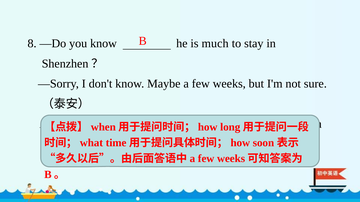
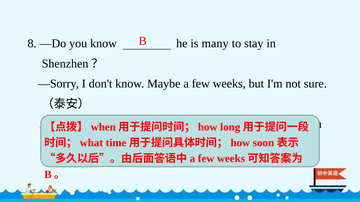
much: much -> many (215, 44)
